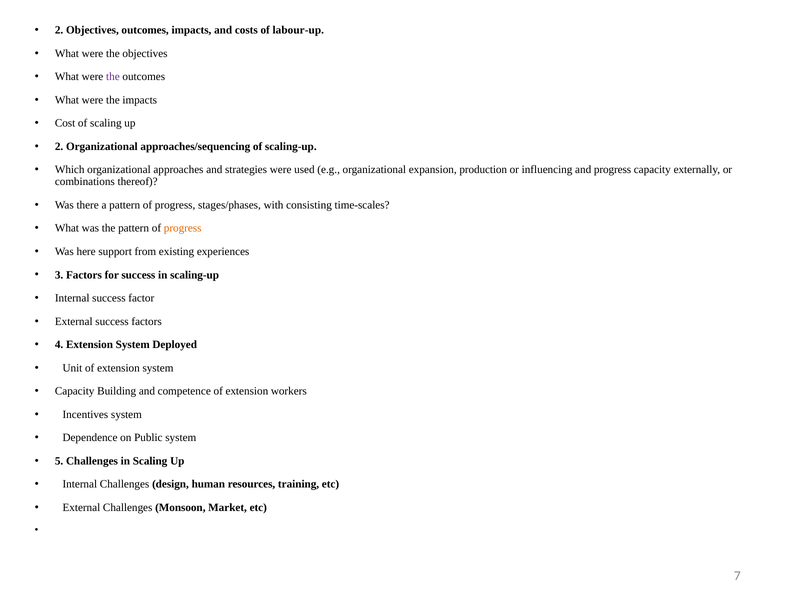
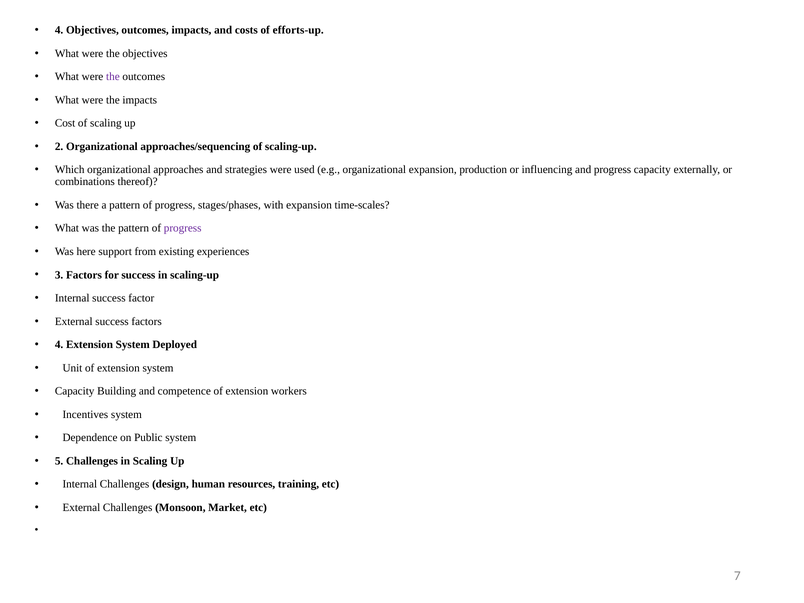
2: 2 -> 4 (59, 30)
labour-up: labour-up -> efforts-up (298, 30)
with consisting: consisting -> expansion (309, 205)
progress colour: orange -> purple (183, 228)
